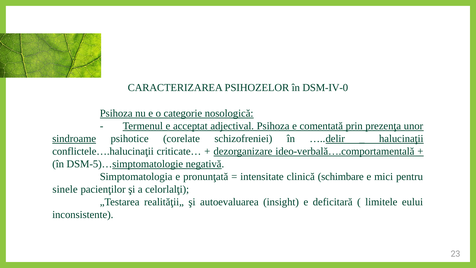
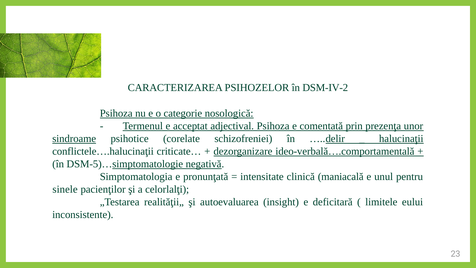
DSM-IV-0: DSM-IV-0 -> DSM-IV-2 (325, 88)
schimbare: schimbare -> maniacală (341, 177)
mici: mici -> unul (384, 177)
